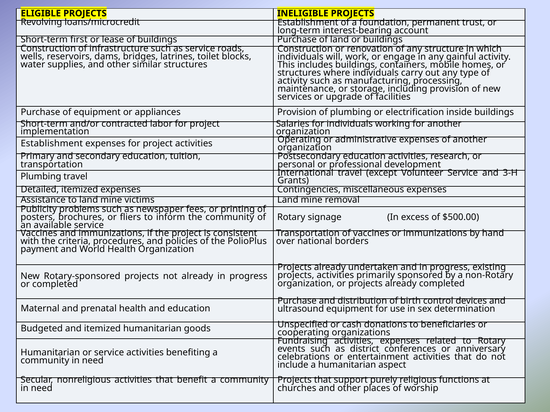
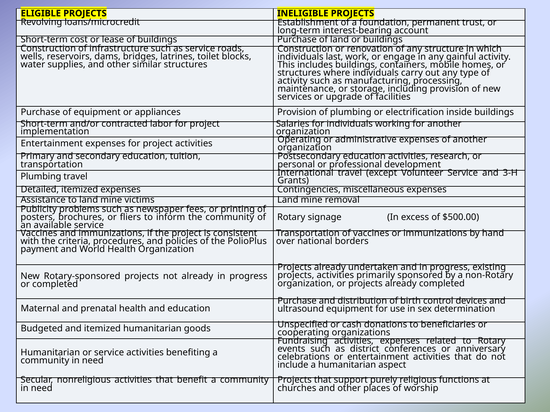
first: first -> cost (79, 39)
will: will -> last (334, 57)
Establishment: Establishment -> Entertainment (52, 144)
